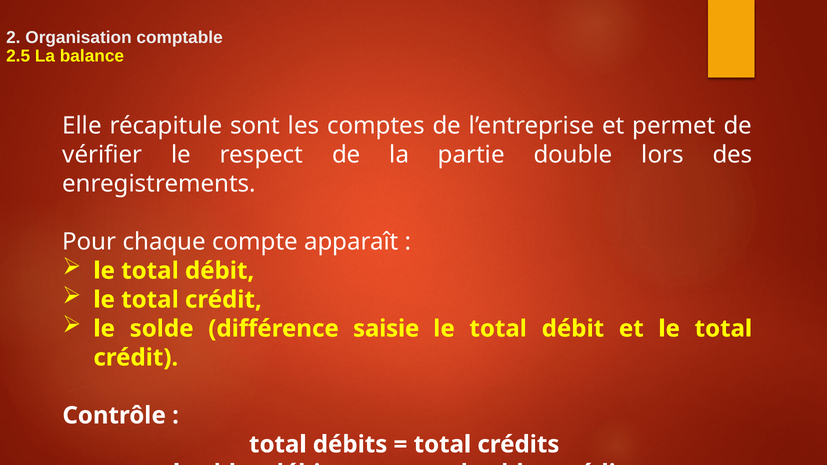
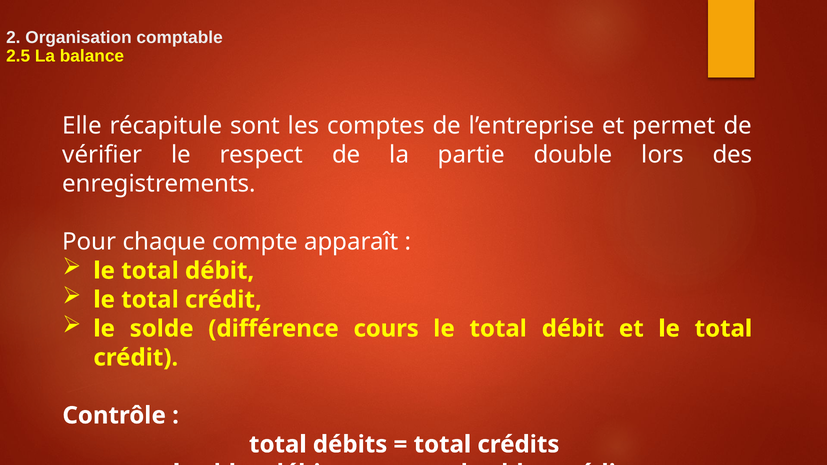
saisie: saisie -> cours (386, 329)
